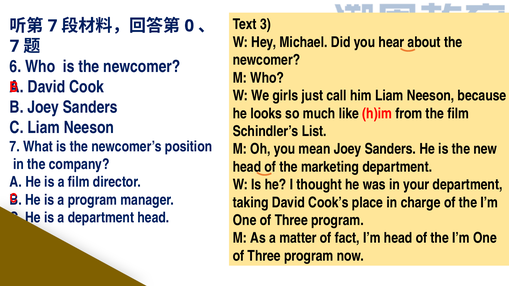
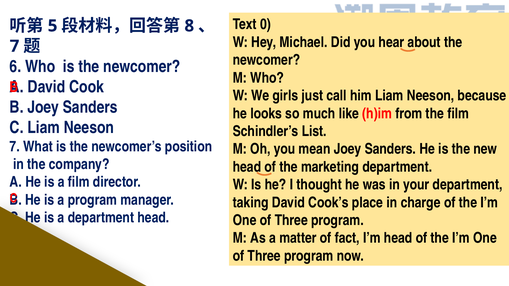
3: 3 -> 0 (265, 24)
7: 7 -> 5 (53, 26)
0: 0 -> 8 (189, 26)
